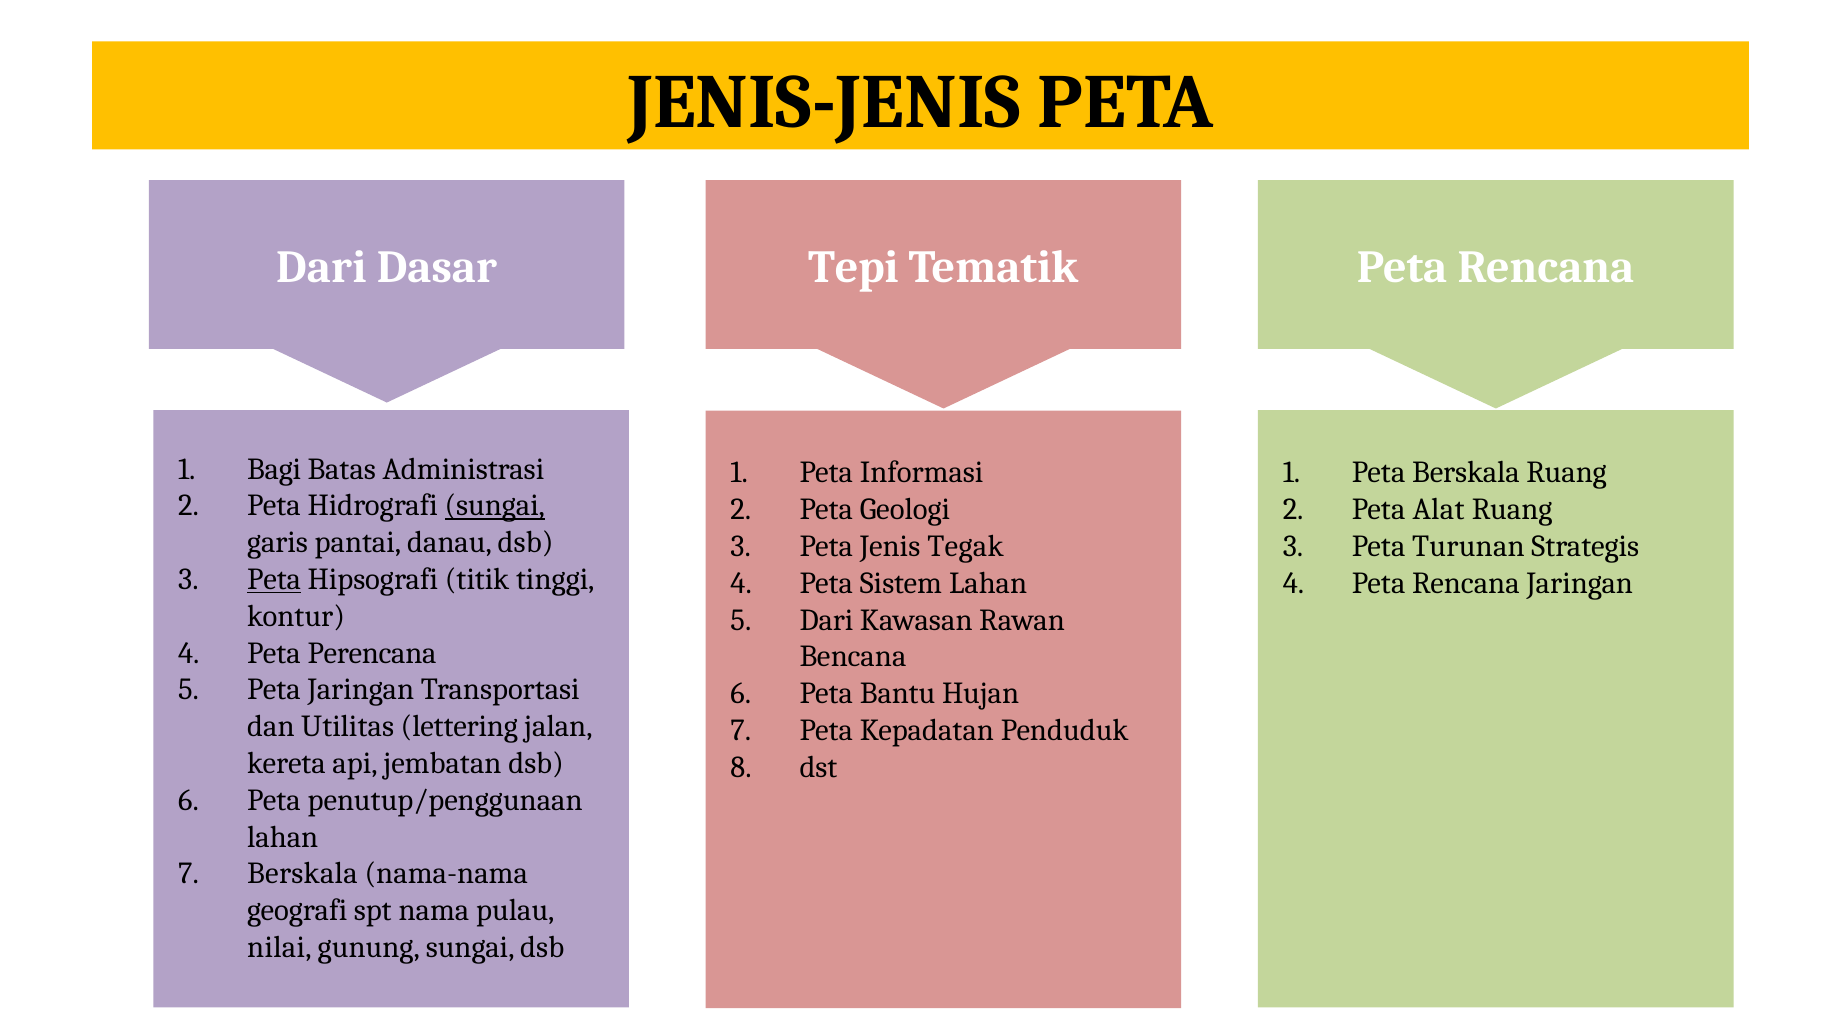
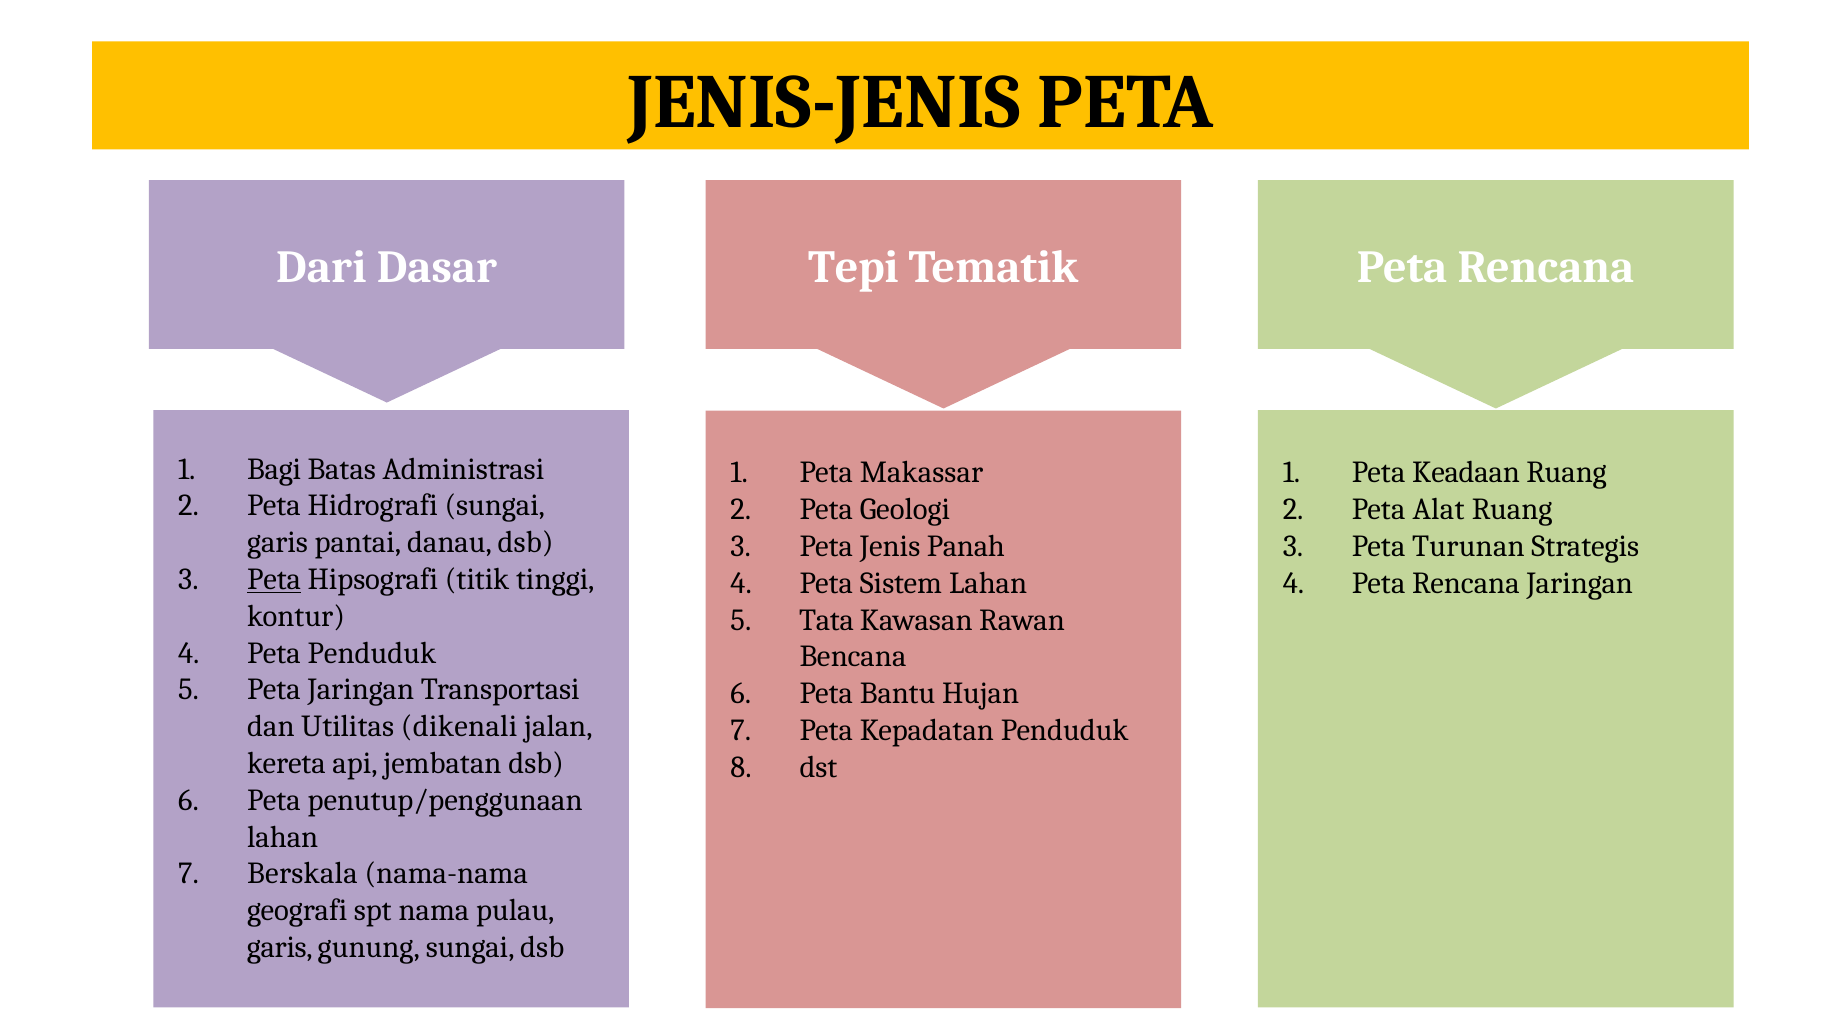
Informasi: Informasi -> Makassar (922, 473)
Peta Berskala: Berskala -> Keadaan (1466, 473)
sungai underline: present -> none (495, 506)
Tegak: Tegak -> Panah (966, 547)
Dari: Dari -> Tata (826, 620)
Peta Perencana: Perencana -> Penduduk (372, 653)
lettering: lettering -> dikenali (459, 727)
nilai: nilai -> garis (280, 948)
